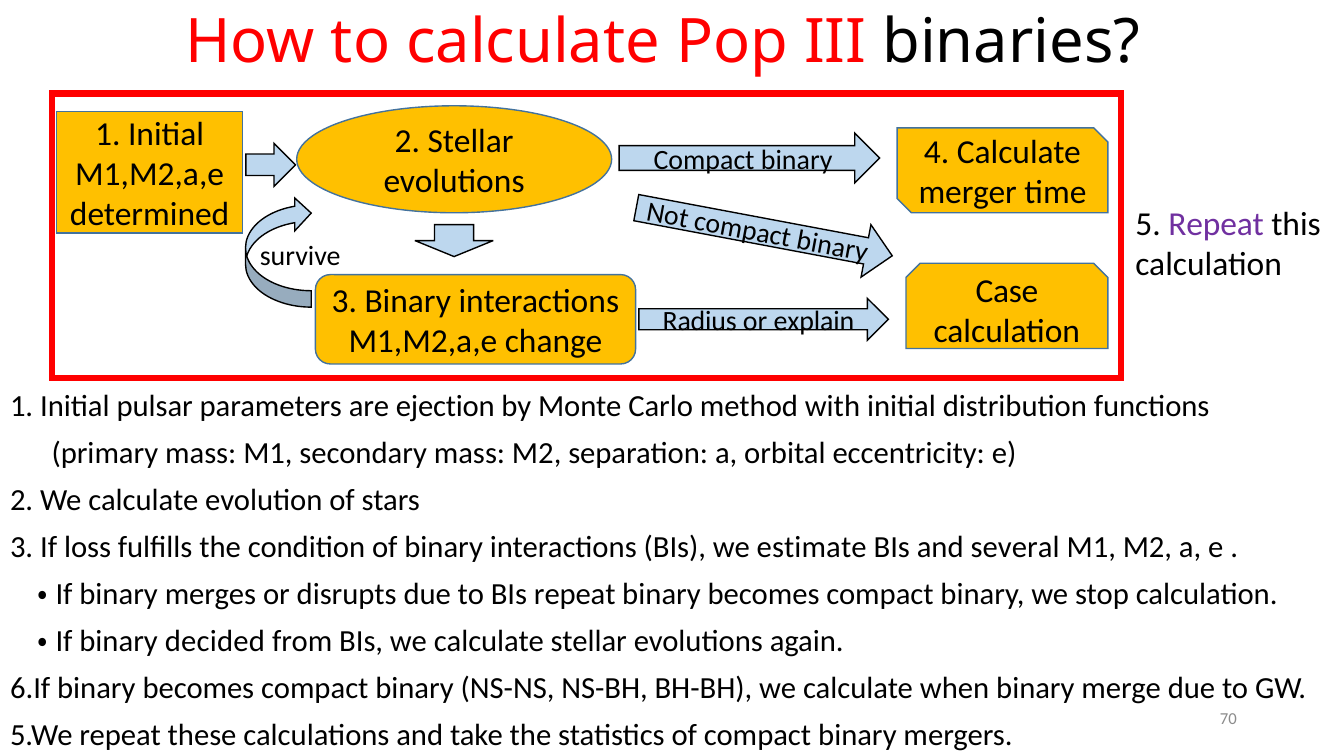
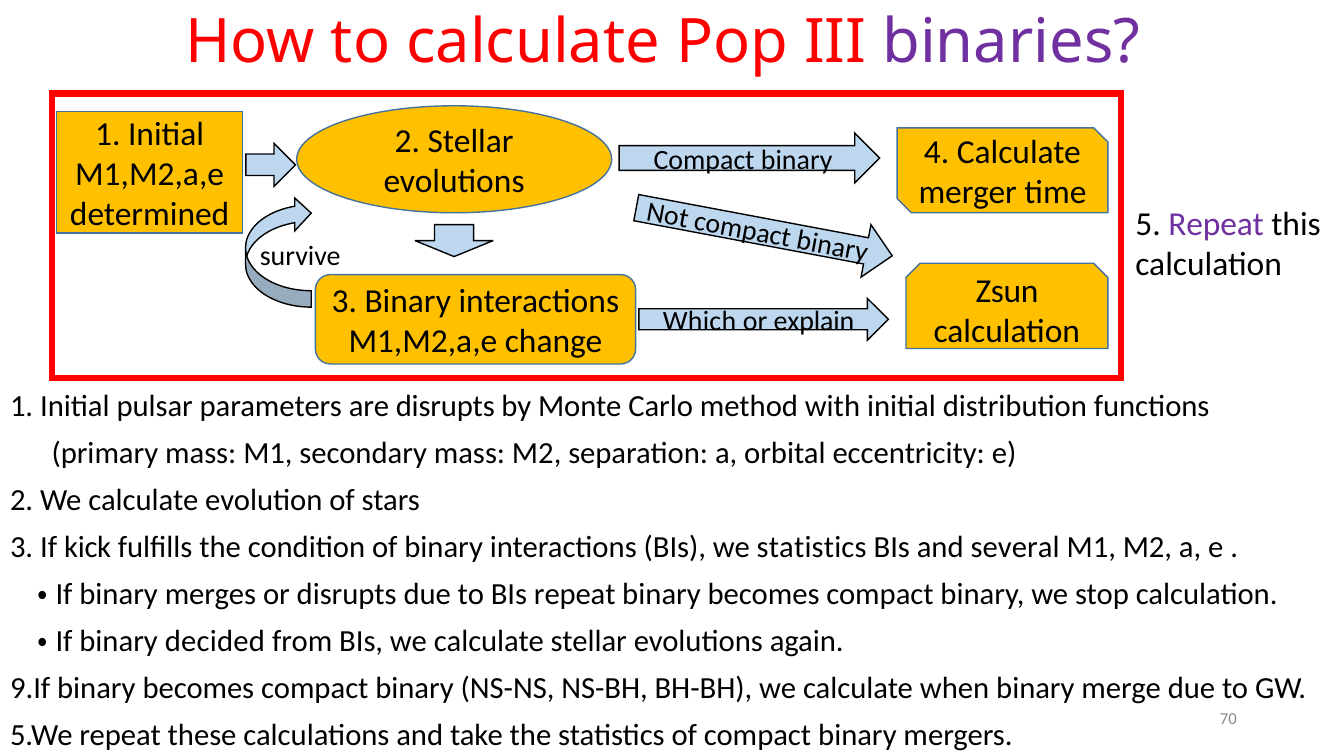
binaries colour: black -> purple (1011, 42)
Case: Case -> Zsun (1007, 292)
Radius: Radius -> Which (699, 321)
are ejection: ejection -> disrupts (445, 406)
loss: loss -> kick (88, 548)
we estimate: estimate -> statistics (812, 548)
6.If: 6.If -> 9.If (30, 689)
